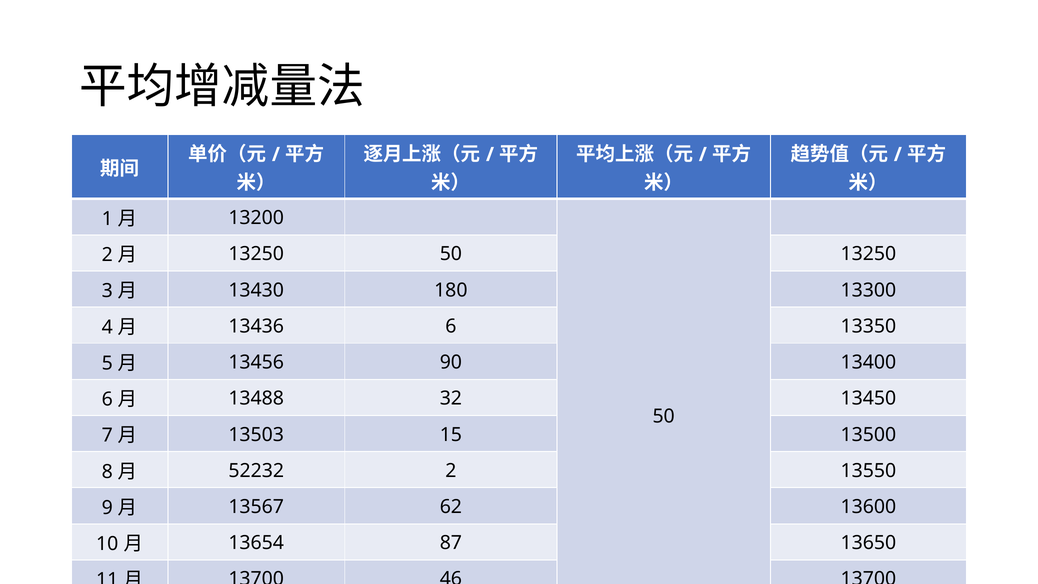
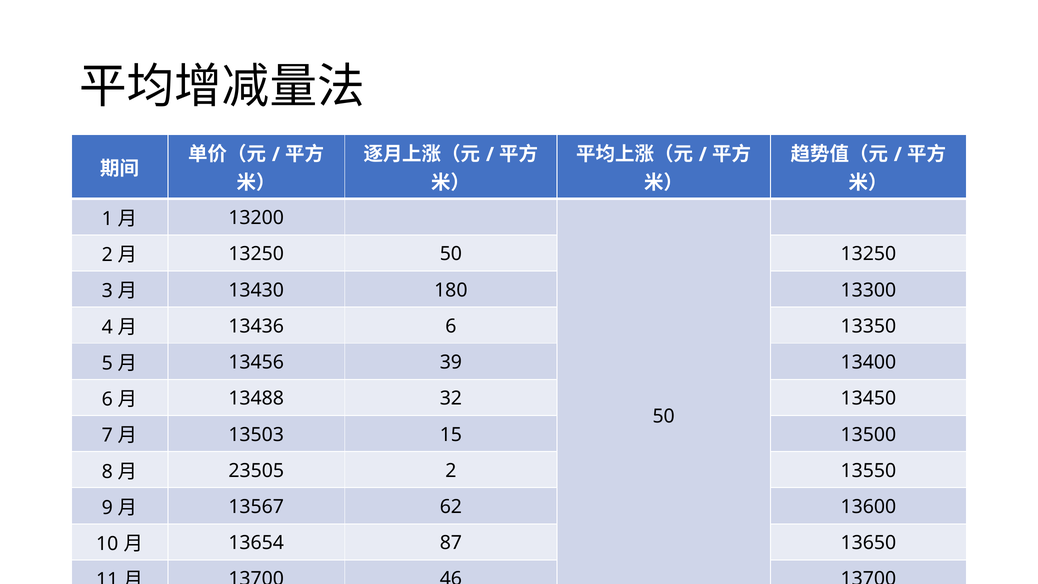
90: 90 -> 39 (451, 362)
52232: 52232 -> 23505 (256, 471)
